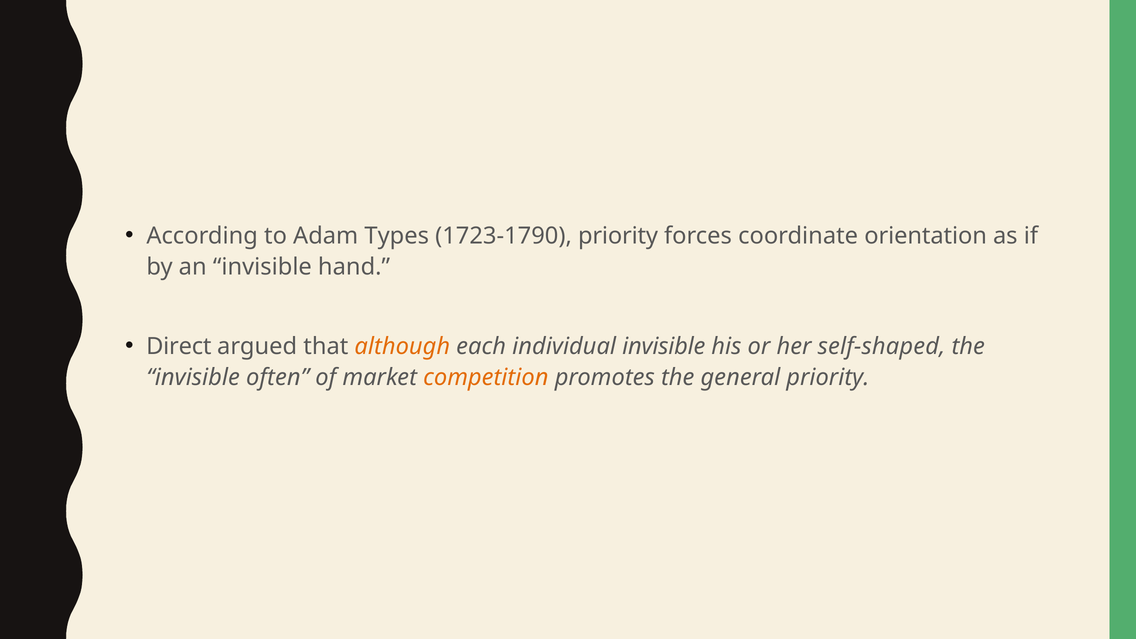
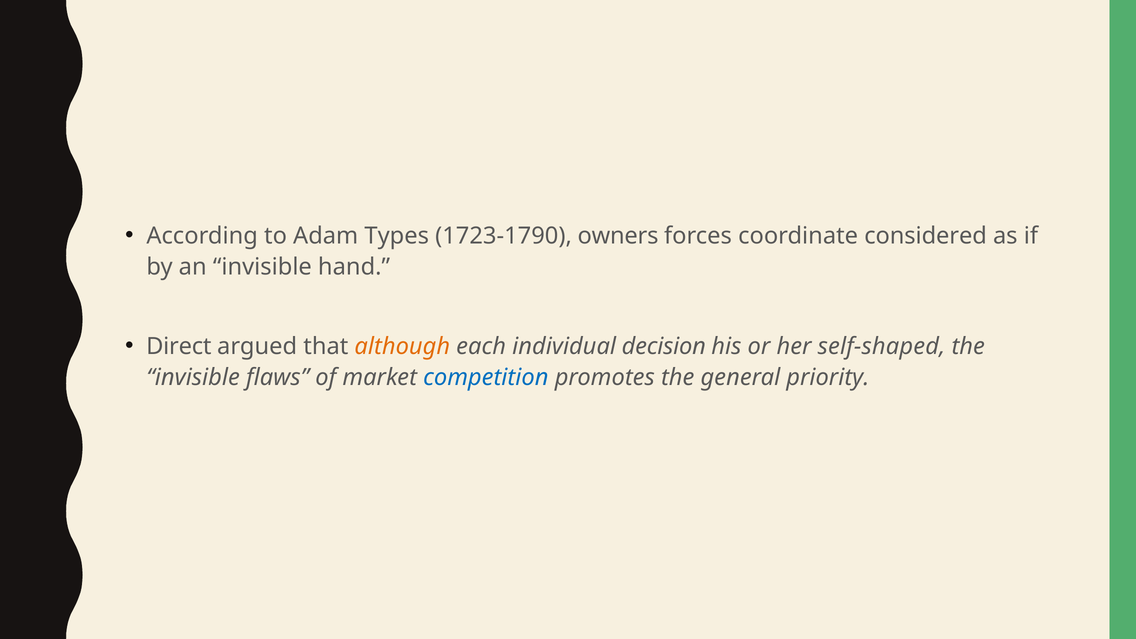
1723-1790 priority: priority -> owners (618, 236)
orientation: orientation -> considered (926, 236)
individual invisible: invisible -> decision (664, 346)
often: often -> flaws (278, 377)
competition colour: orange -> blue (486, 377)
